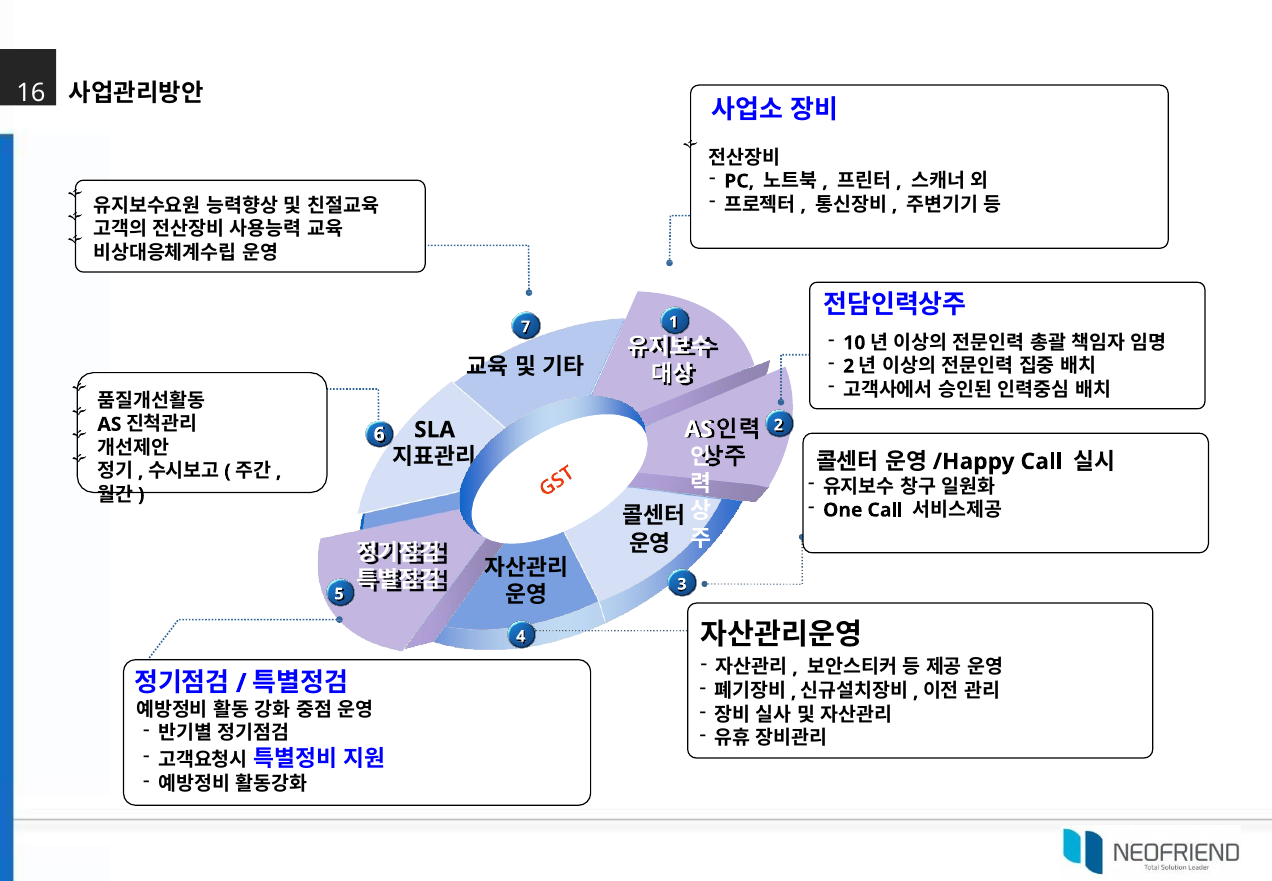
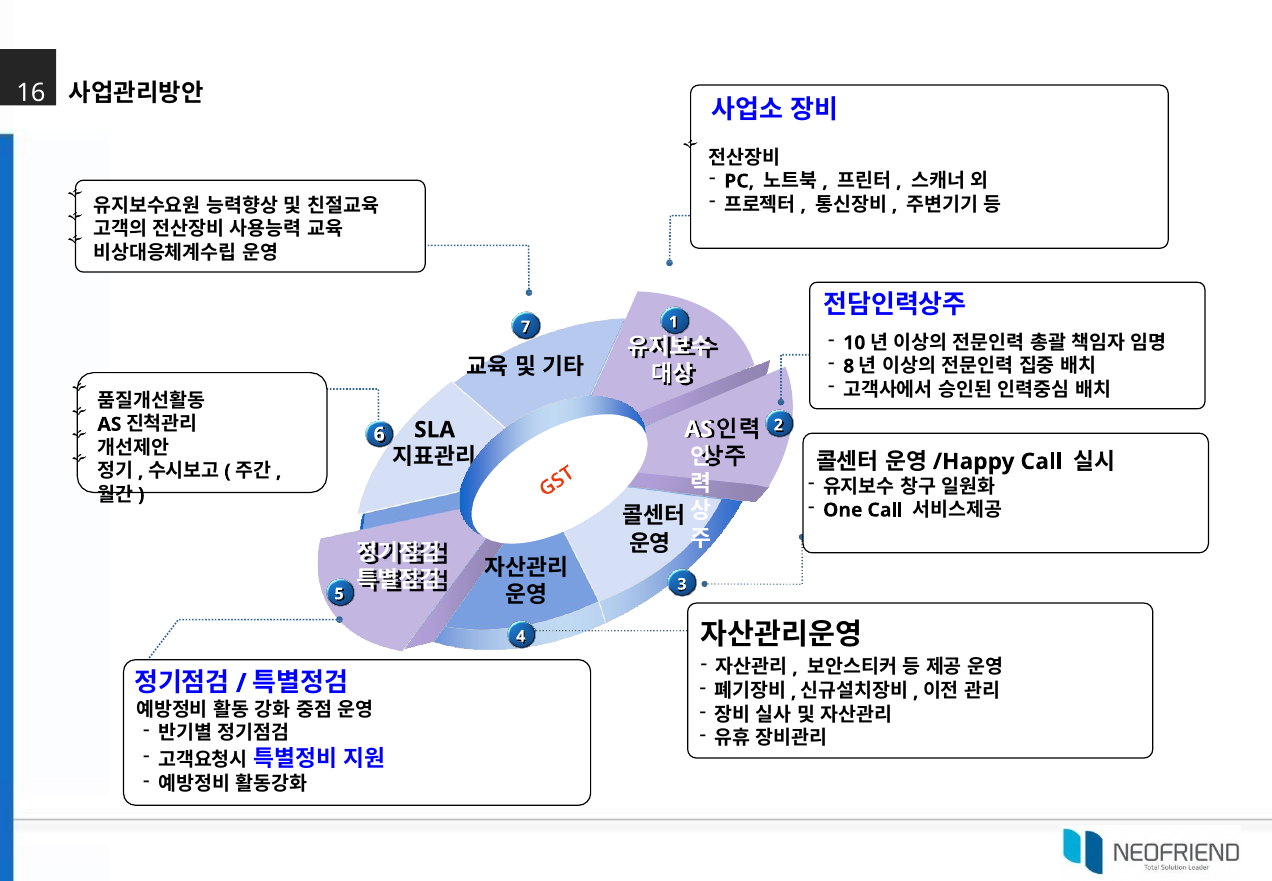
2: 2 -> 8 (849, 366)
